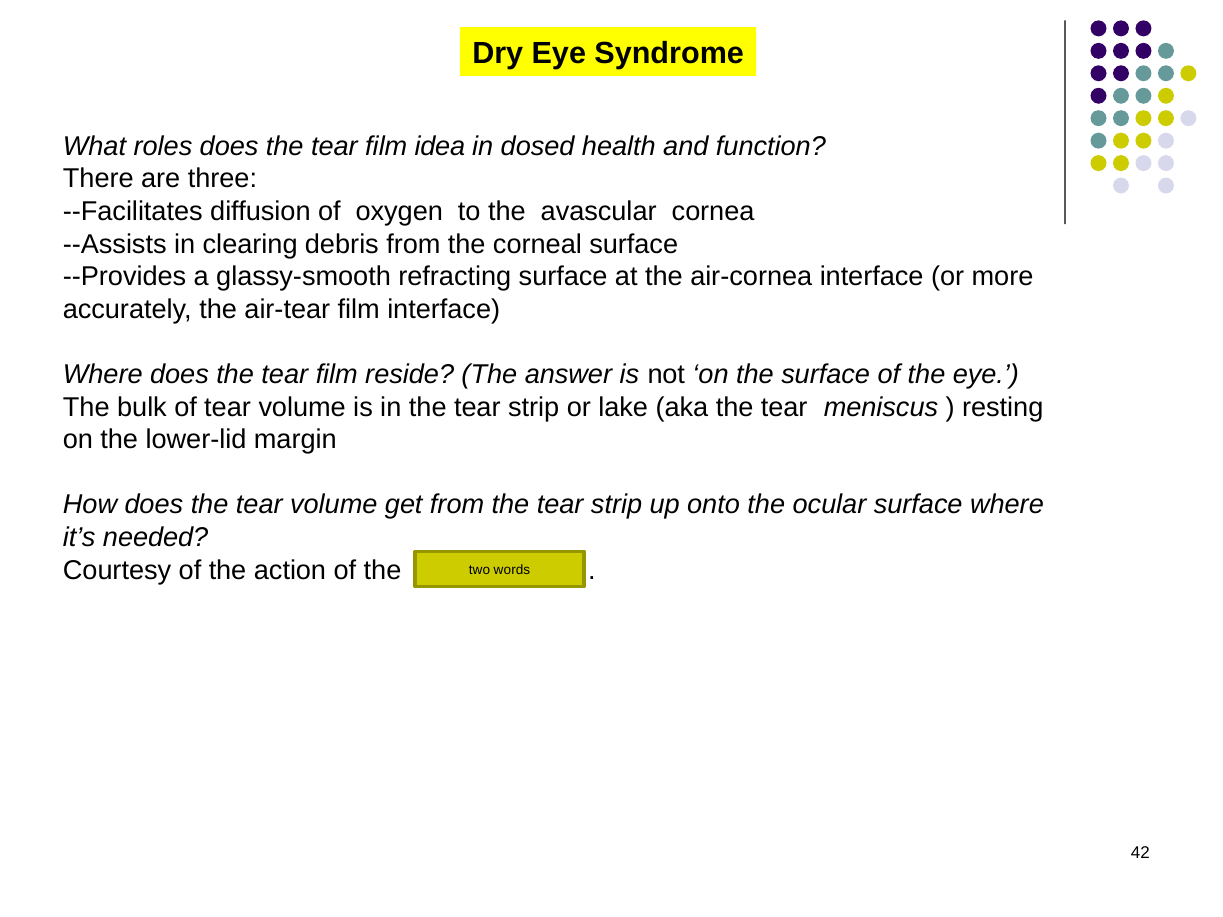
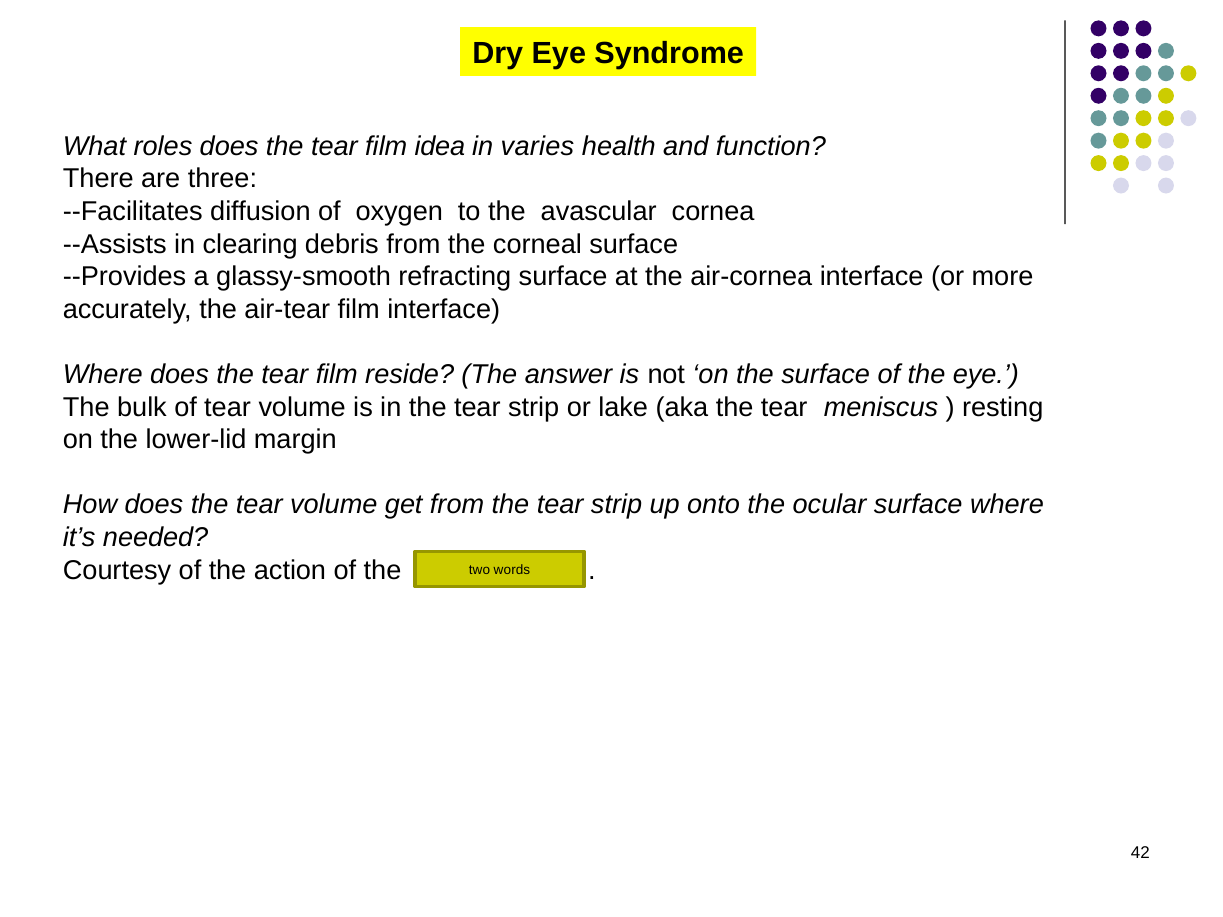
dosed: dosed -> varies (537, 146)
